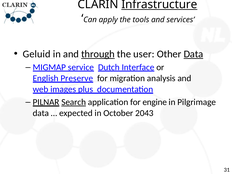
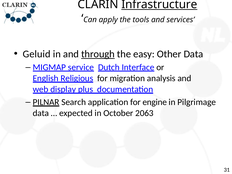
user: user -> easy (144, 54)
Data underline: present -> none (193, 54)
Preserve: Preserve -> Religious (77, 78)
images: images -> display (63, 89)
Search underline: present -> none (74, 102)
2043: 2043 -> 2063 (144, 113)
